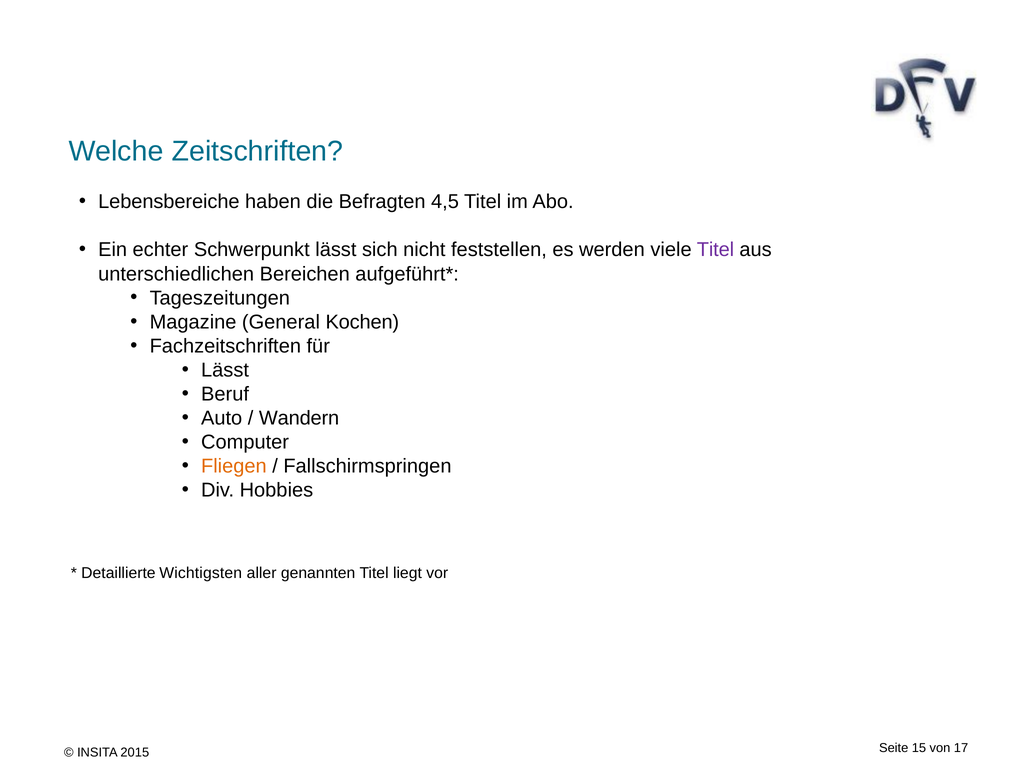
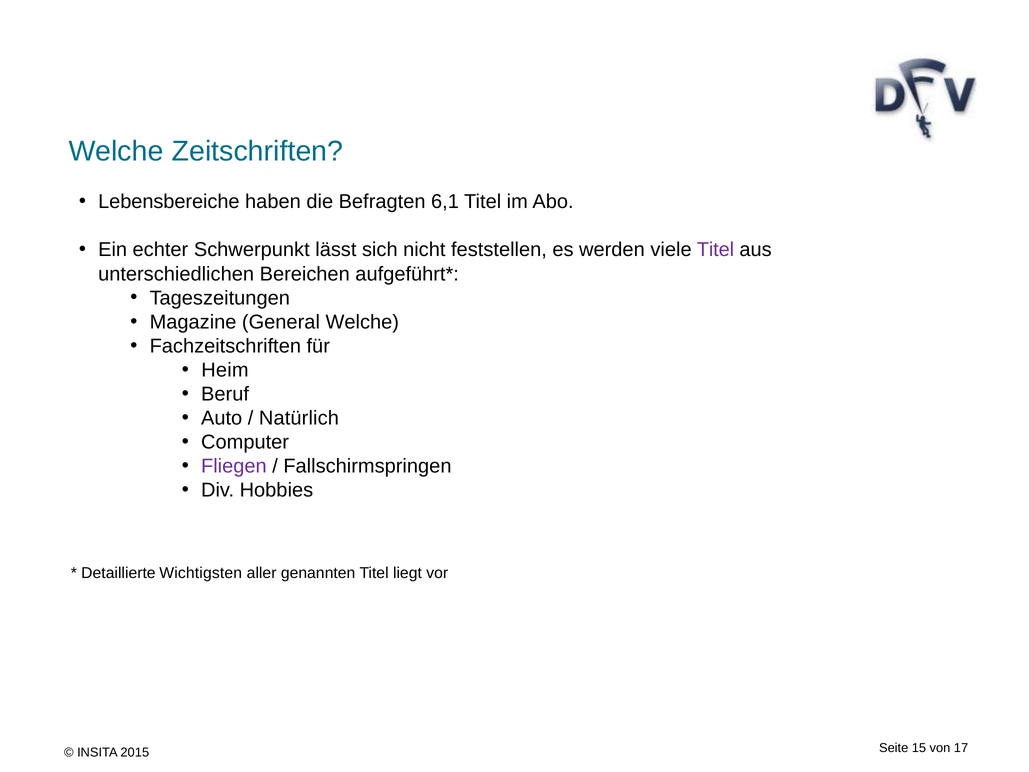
4,5: 4,5 -> 6,1 (445, 202)
General Kochen: Kochen -> Welche (362, 322)
Lässt: Lässt -> Heim (225, 370)
Wandern: Wandern -> Natürlich (299, 418)
Fliegen colour: orange -> purple (234, 466)
